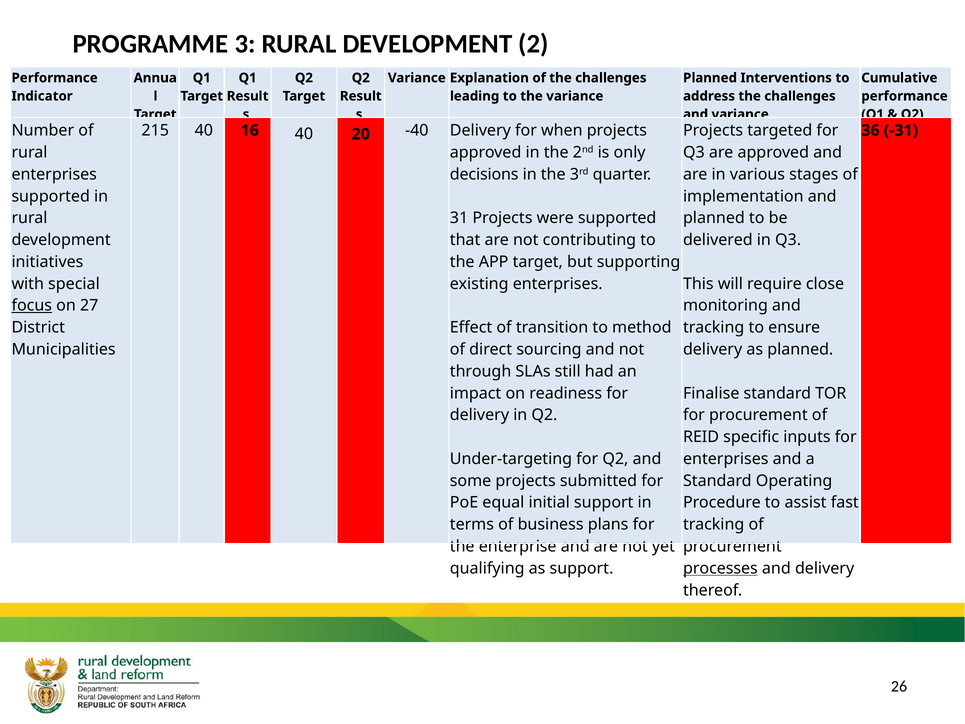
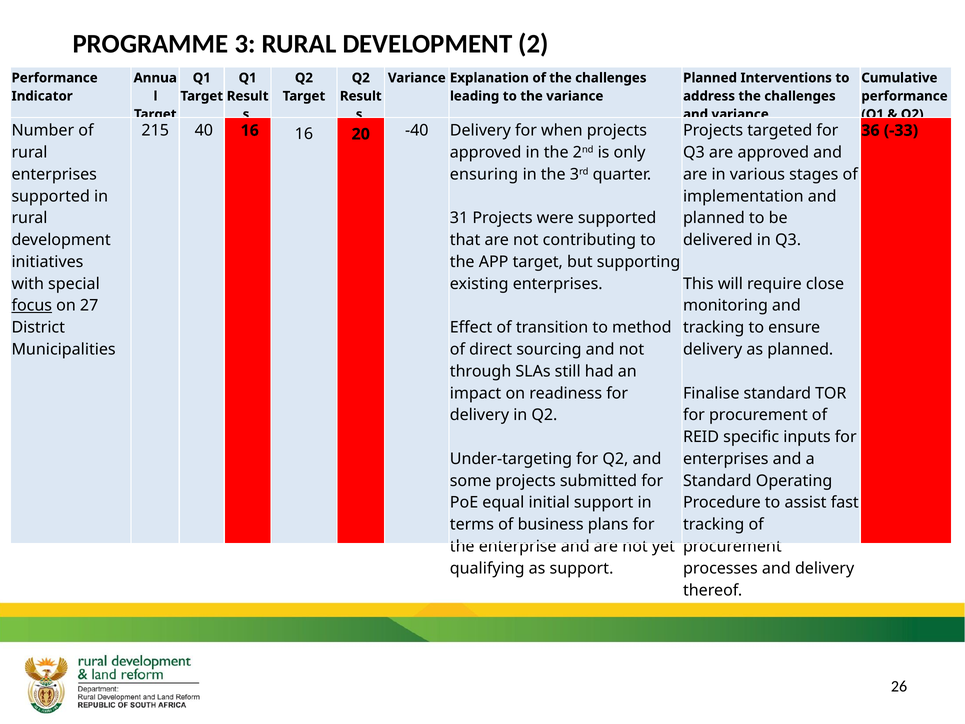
16 40: 40 -> 16 (304, 134)
-31: -31 -> -33 (901, 130)
decisions: decisions -> ensuring (484, 174)
processes underline: present -> none (720, 568)
